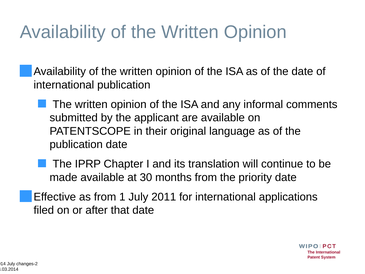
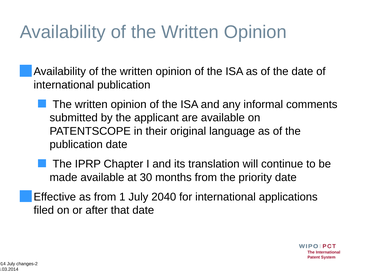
2011: 2011 -> 2040 (164, 197)
